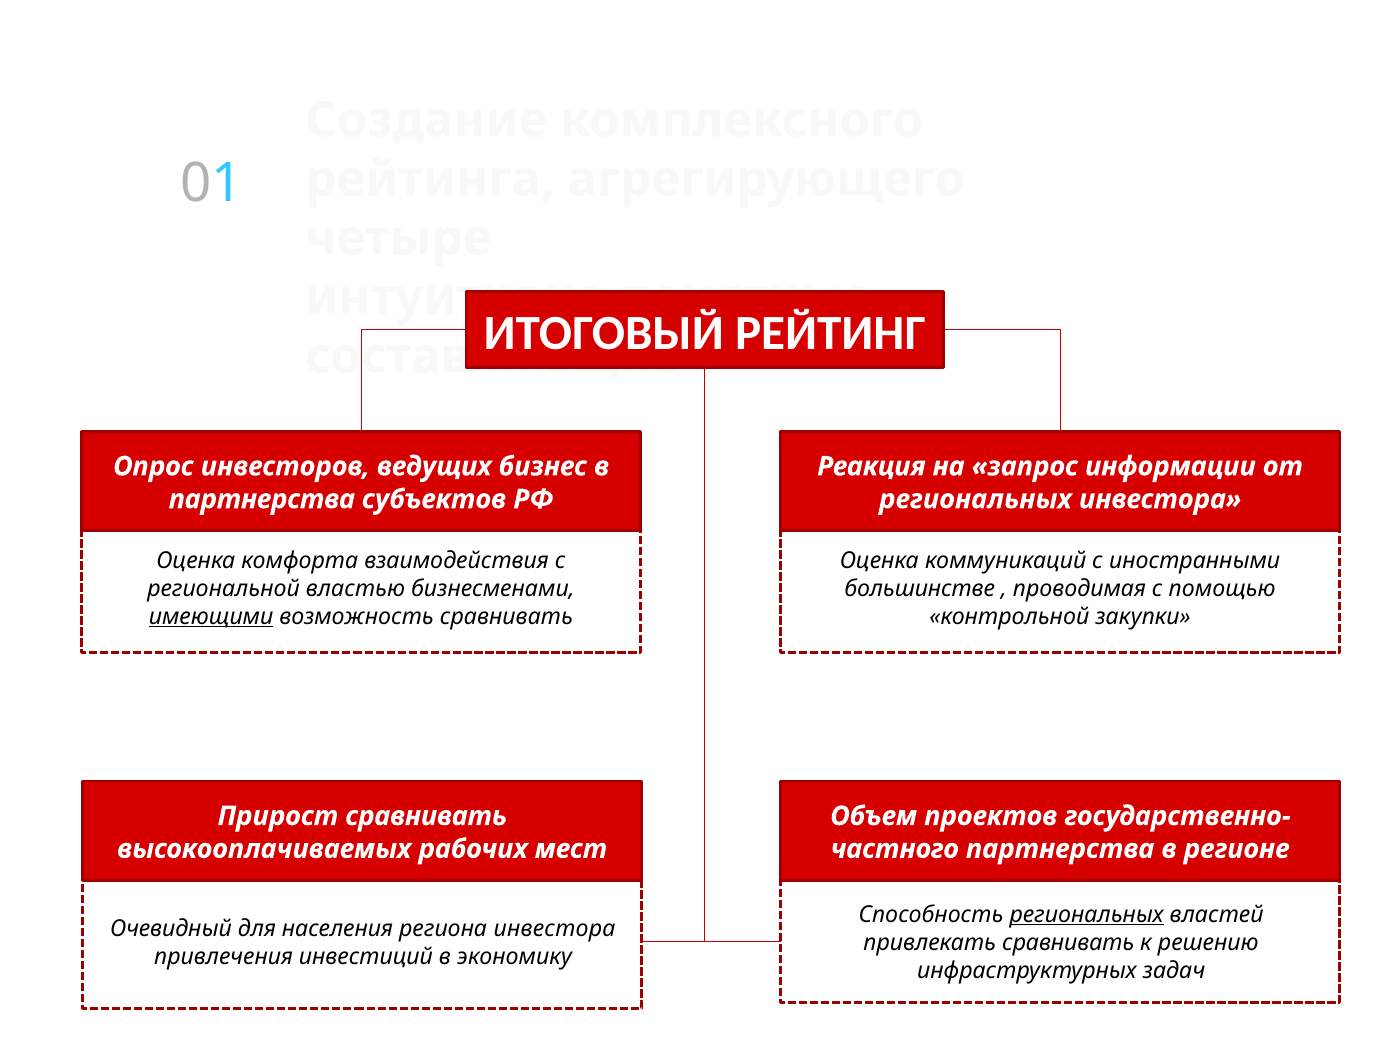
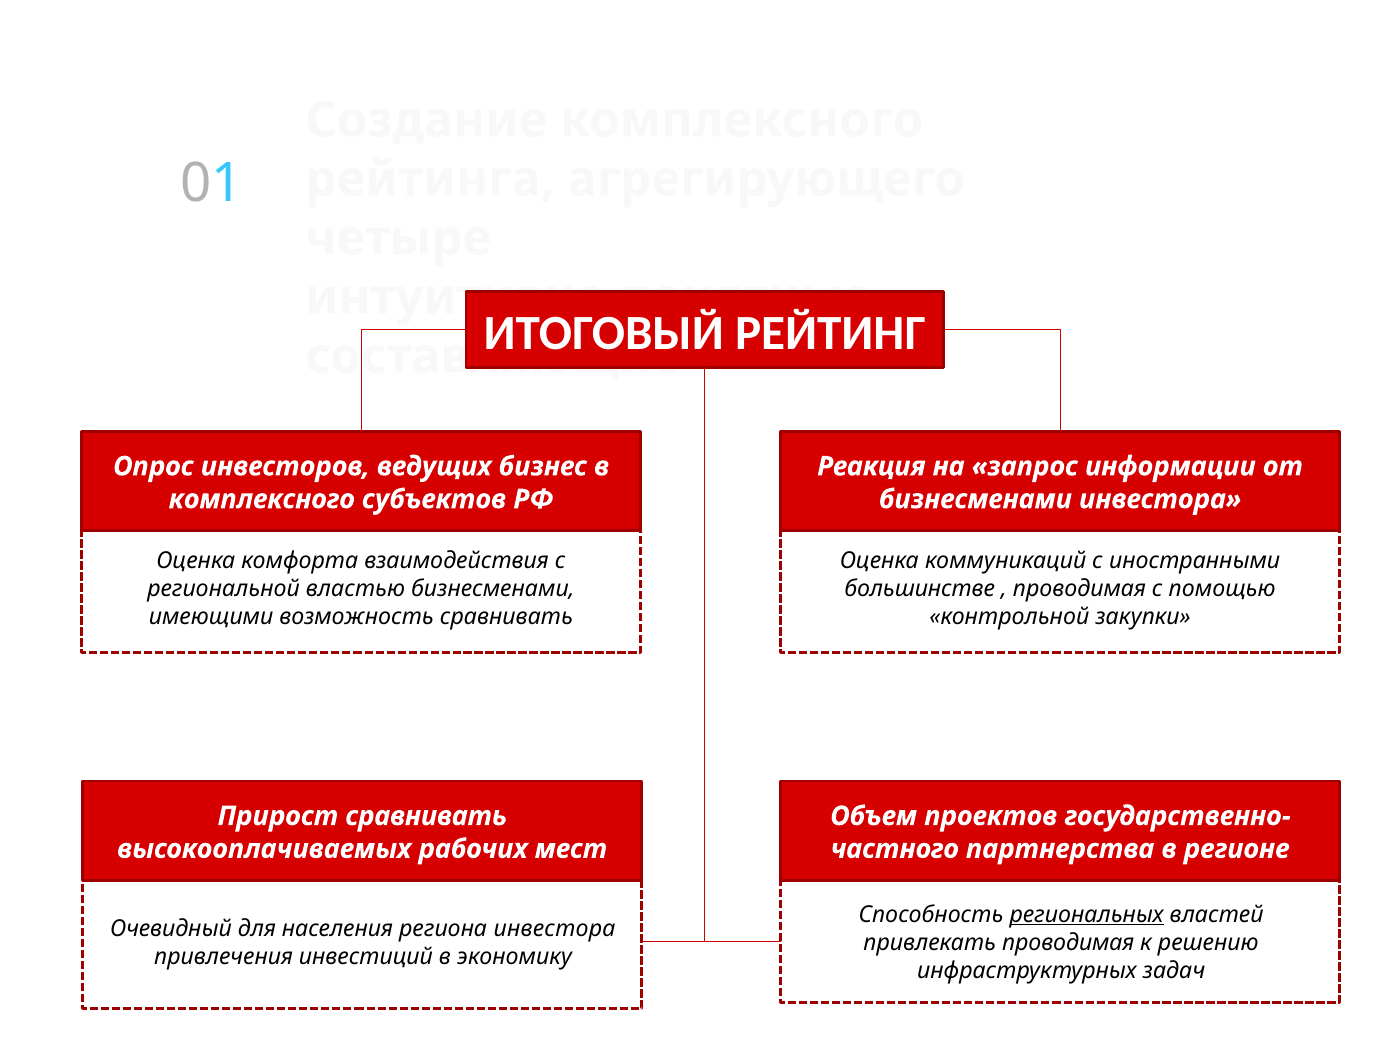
партнерства: партнерства -> комплексного (262, 499)
региональных: региональных -> бизнесменами (975, 499)
имеющими underline: present -> none (211, 616)
привлекать сравнивать: сравнивать -> проводимая (1068, 942)
